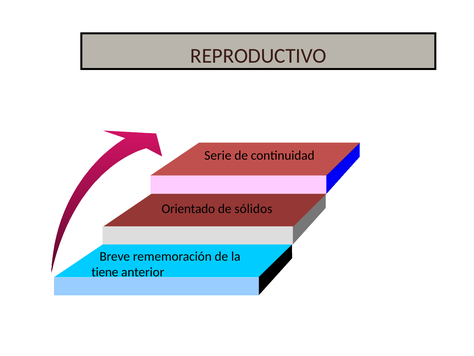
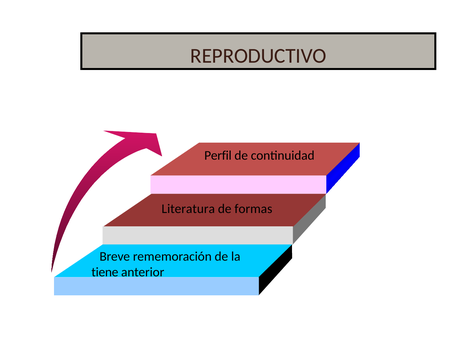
Serie: Serie -> Perfil (218, 155)
Orientado: Orientado -> Literatura (188, 209)
sólidos: sólidos -> formas (253, 209)
